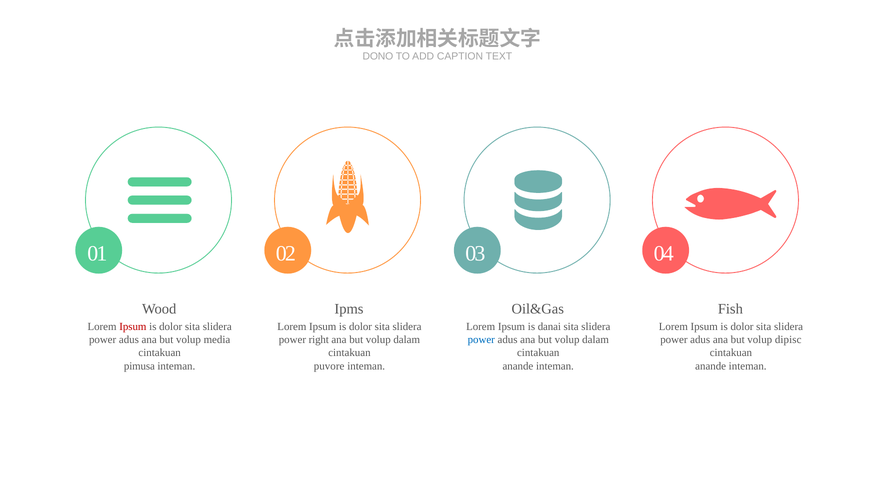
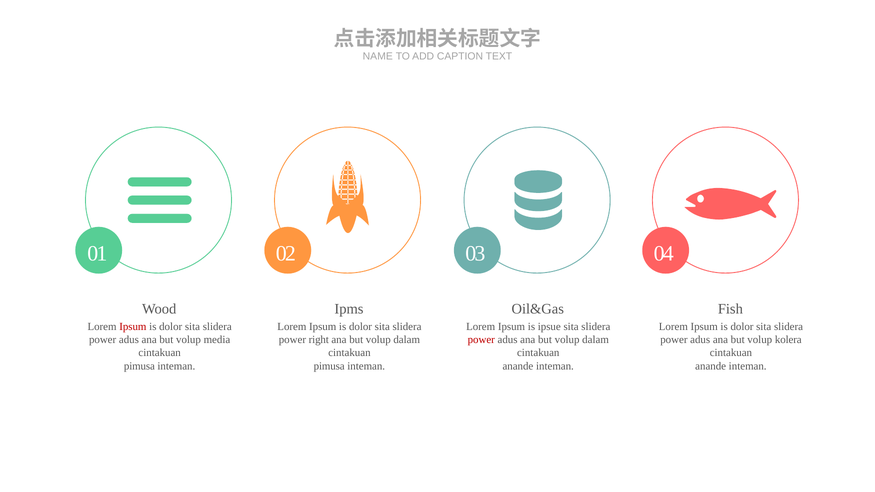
DONO: DONO -> NAME (378, 56)
danai: danai -> ipsue (549, 327)
power colour: blue -> red (481, 340)
dipisc: dipisc -> kolera (788, 340)
puvore: puvore -> pimusa (329, 366)
